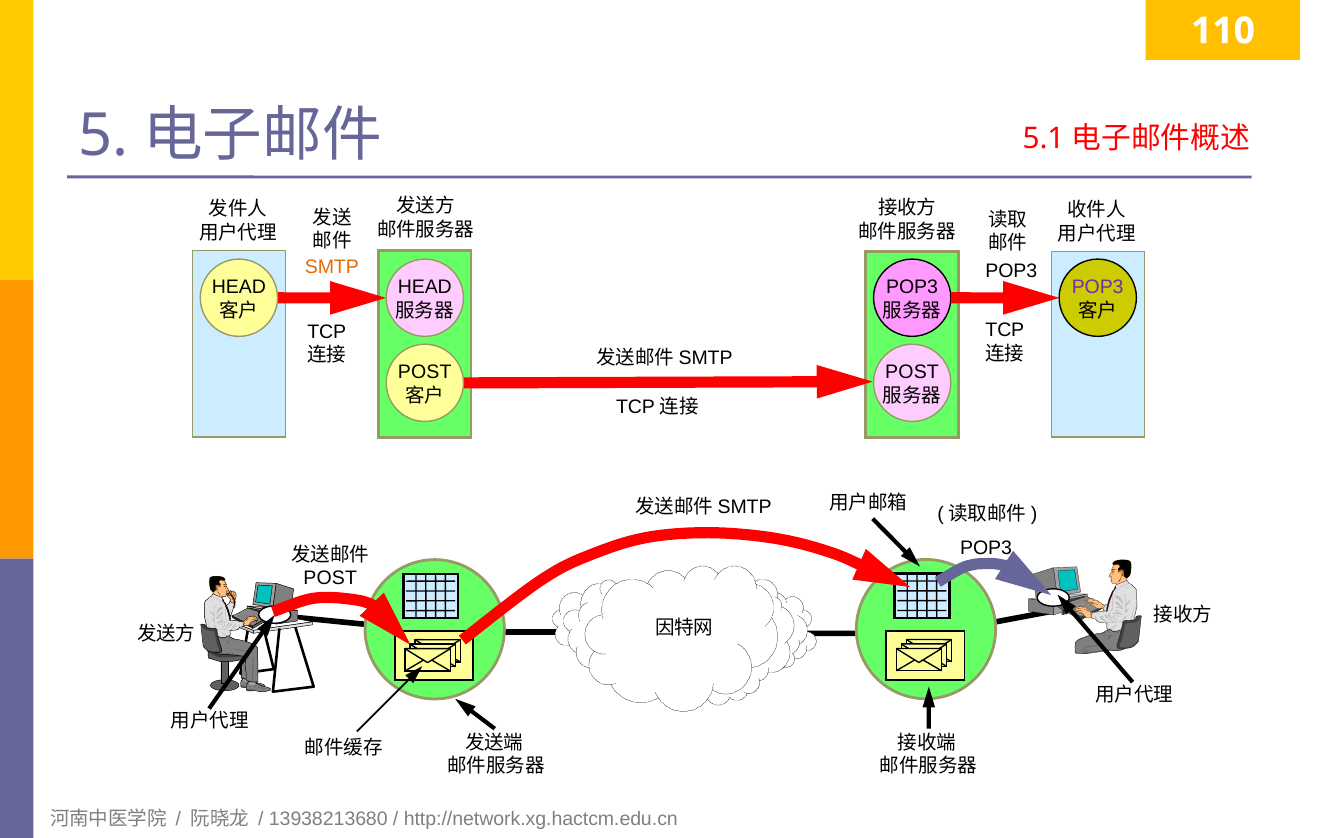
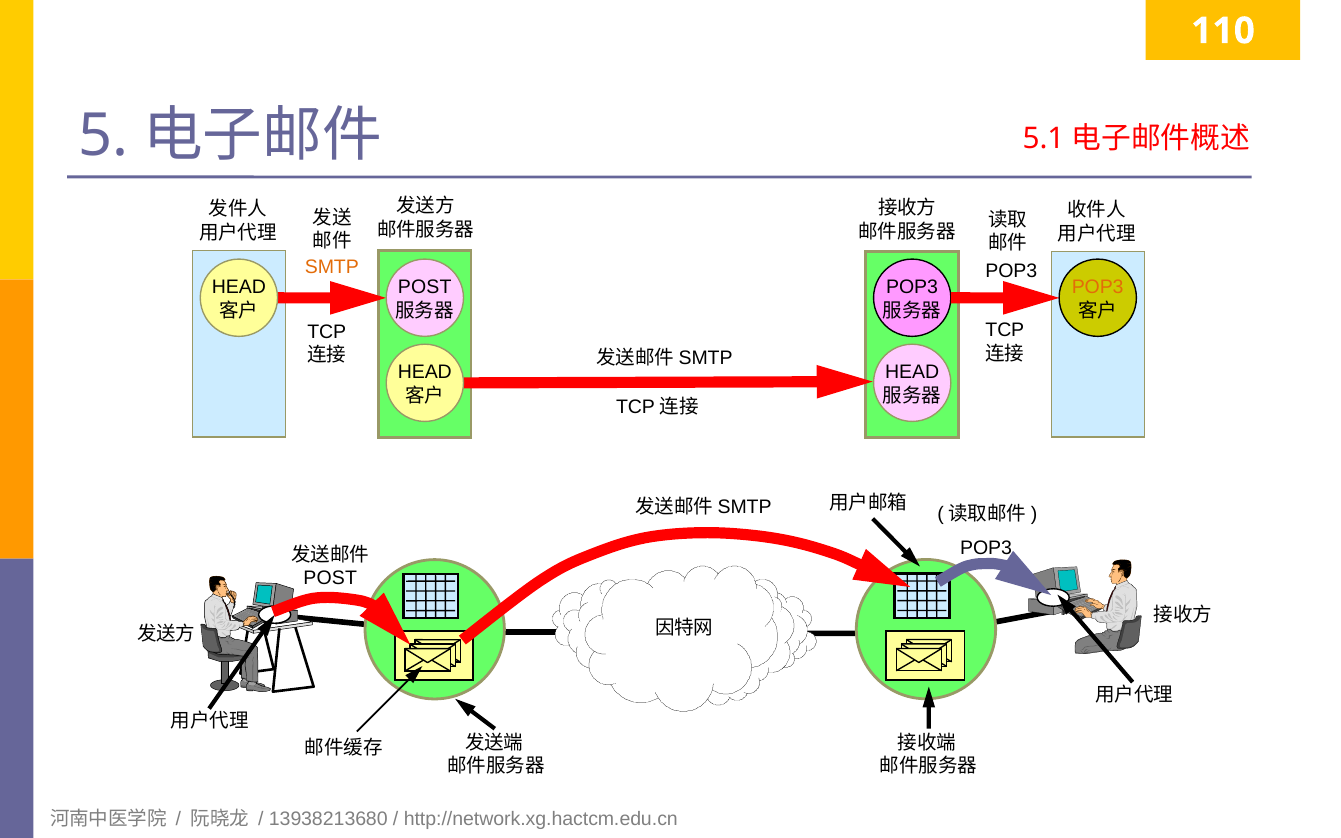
HEAD: HEAD -> POST (425, 287)
POP3 colour: purple -> orange (1098, 287)
POST: POST -> HEAD (425, 372)
POST: POST -> HEAD (912, 372)
